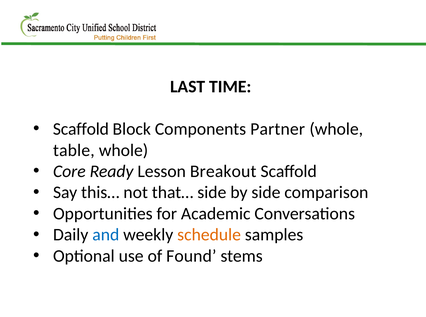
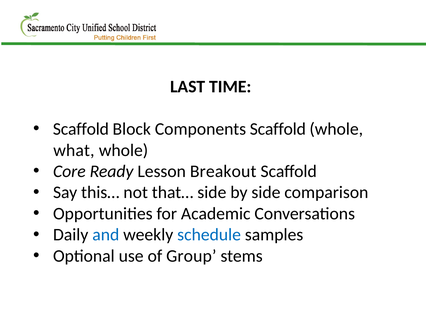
Components Partner: Partner -> Scaffold (278, 129)
table: table -> what (74, 150)
schedule colour: orange -> blue (209, 235)
Found: Found -> Group (191, 256)
